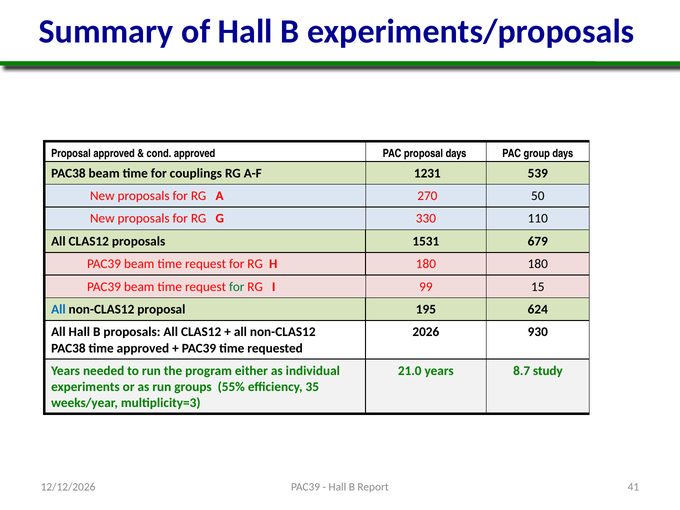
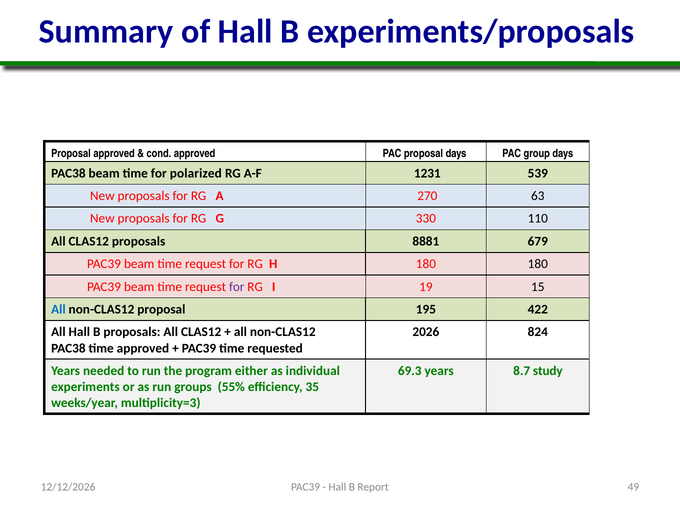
couplings: couplings -> polarized (196, 173)
50: 50 -> 63 (538, 196)
1531: 1531 -> 8881 (426, 241)
for colour: green -> purple (237, 287)
99: 99 -> 19 (426, 287)
624: 624 -> 422 (538, 309)
930: 930 -> 824 (538, 332)
21.0: 21.0 -> 69.3 (410, 371)
41: 41 -> 49 (633, 487)
